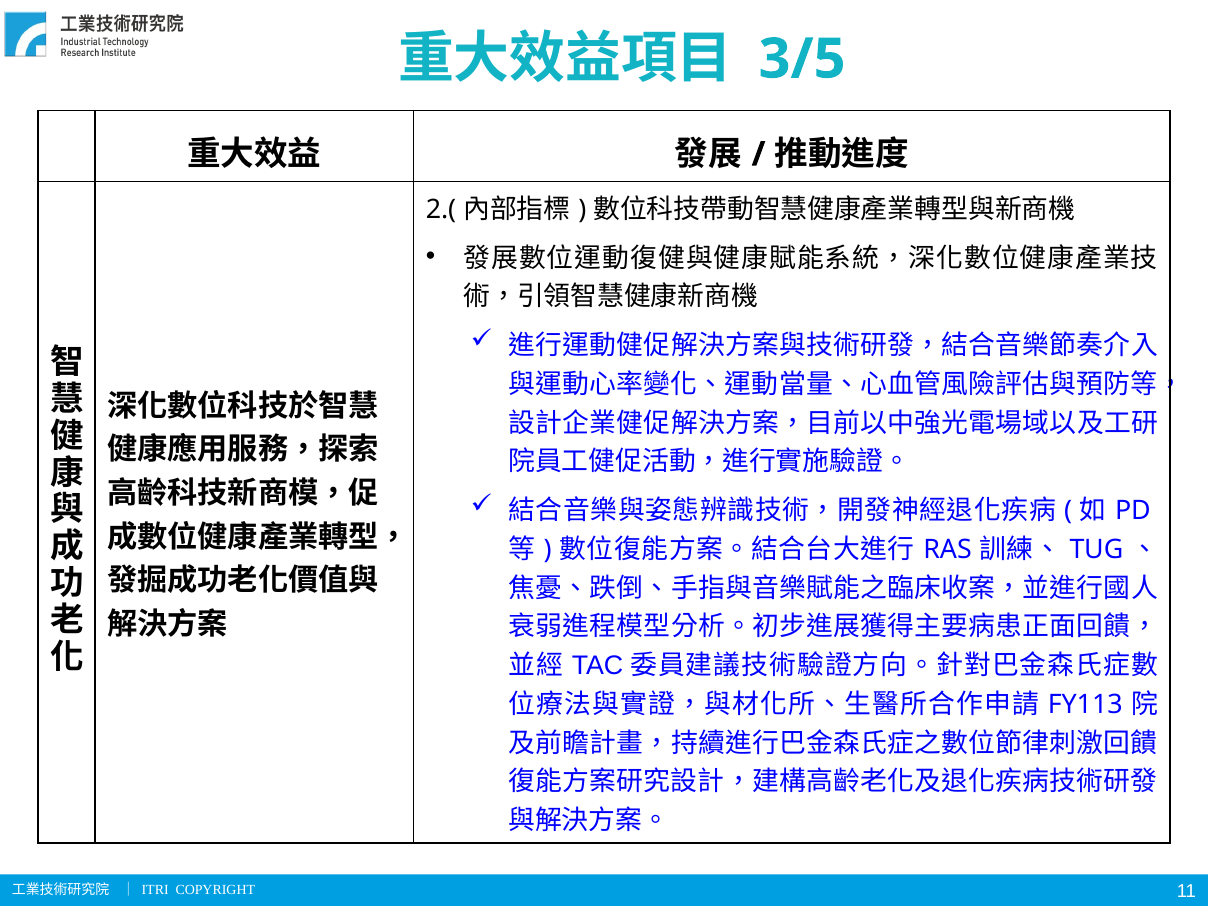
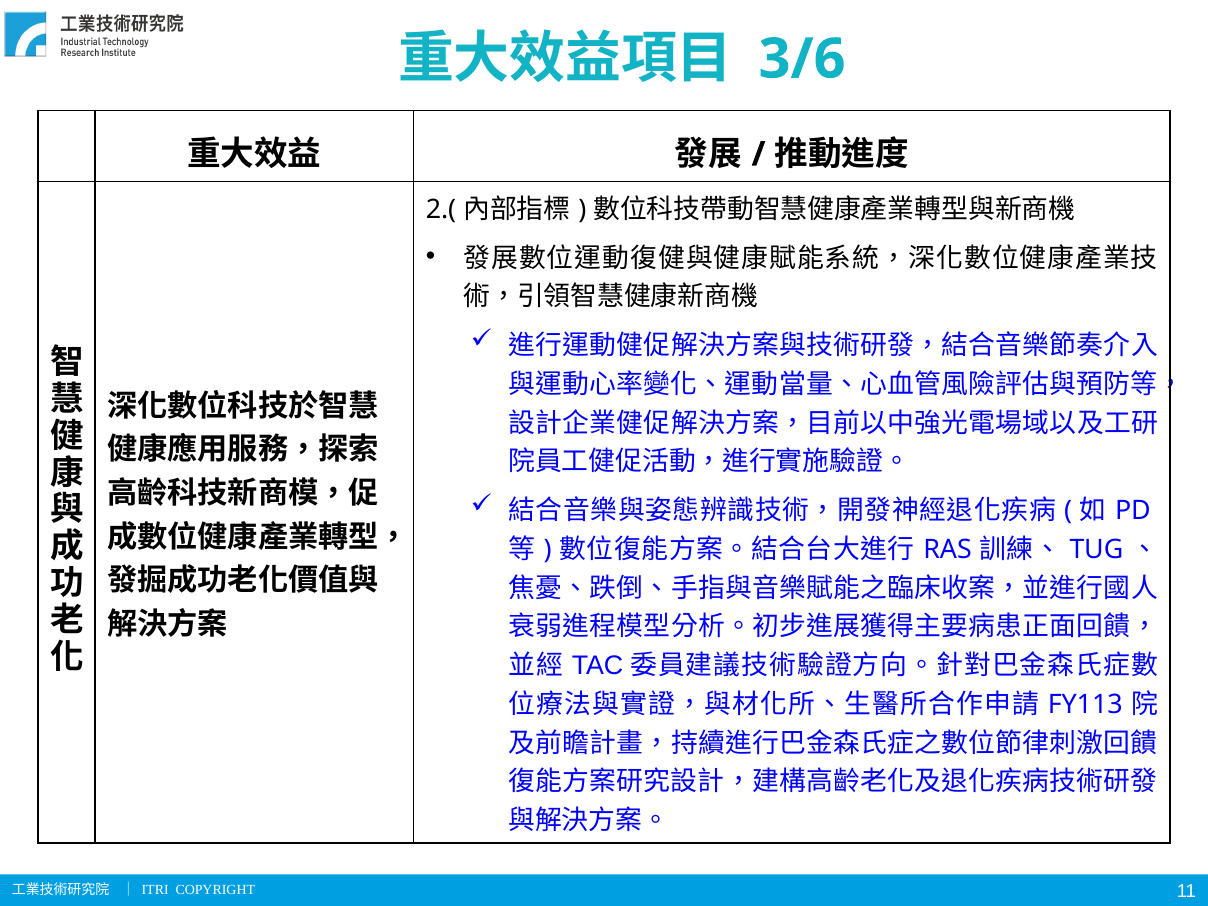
3/5: 3/5 -> 3/6 (802, 59)
